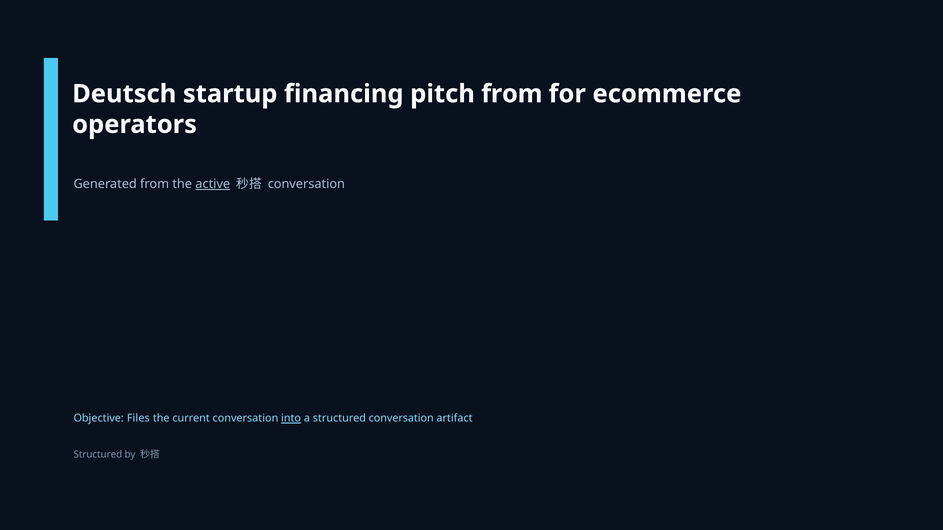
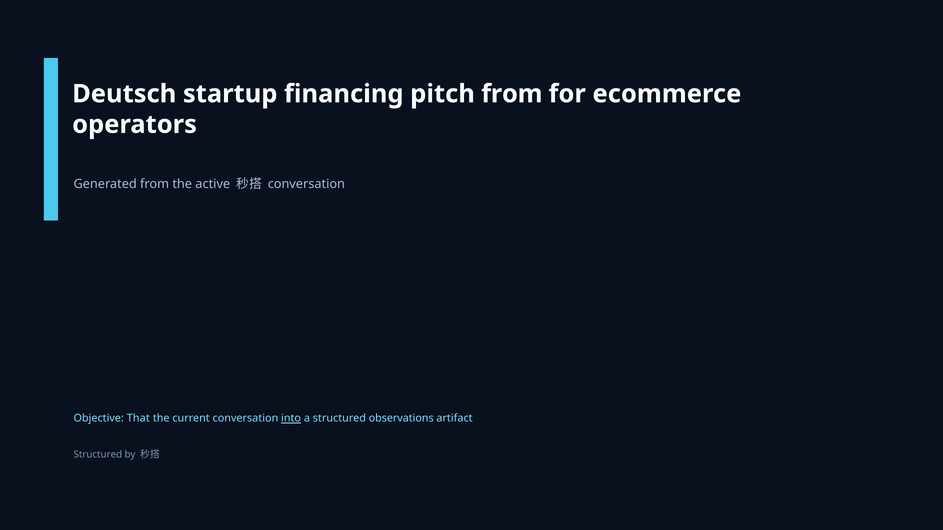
active underline: present -> none (213, 184)
Files: Files -> That (138, 419)
structured conversation: conversation -> observations (401, 419)
